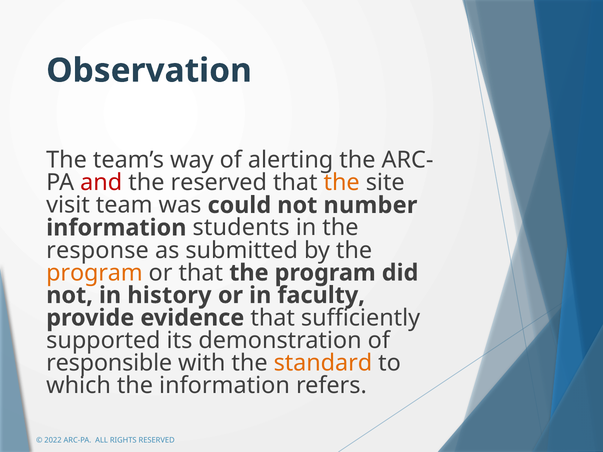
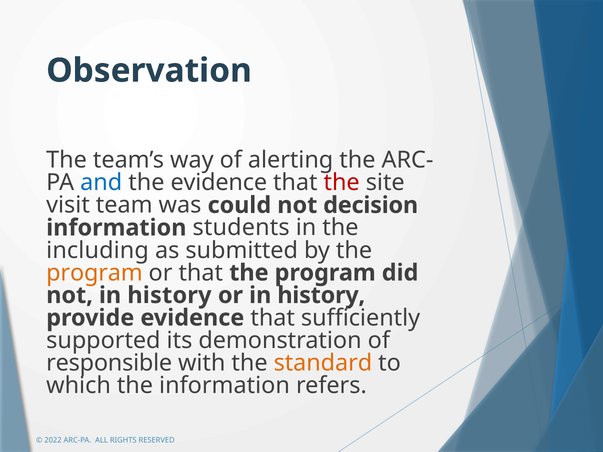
and colour: red -> blue (101, 183)
the reserved: reserved -> evidence (219, 183)
the colour: orange -> red (342, 183)
number: number -> decision (371, 205)
response: response -> including (98, 250)
or in faculty: faculty -> history (321, 295)
